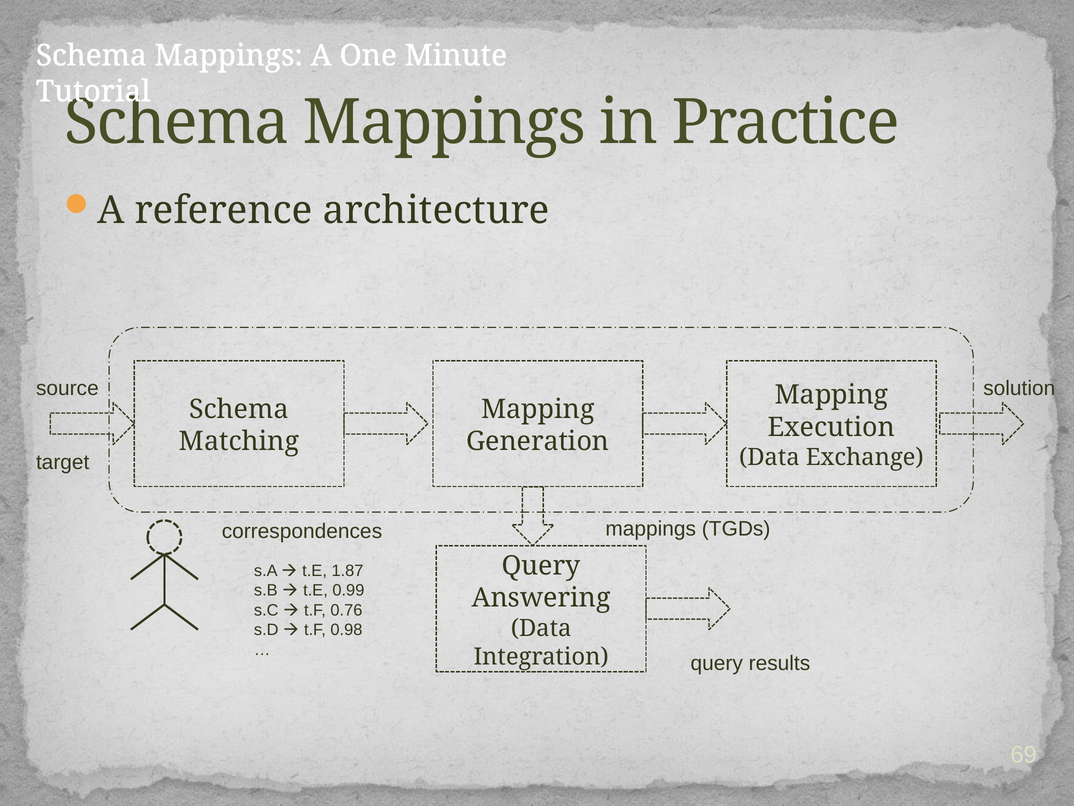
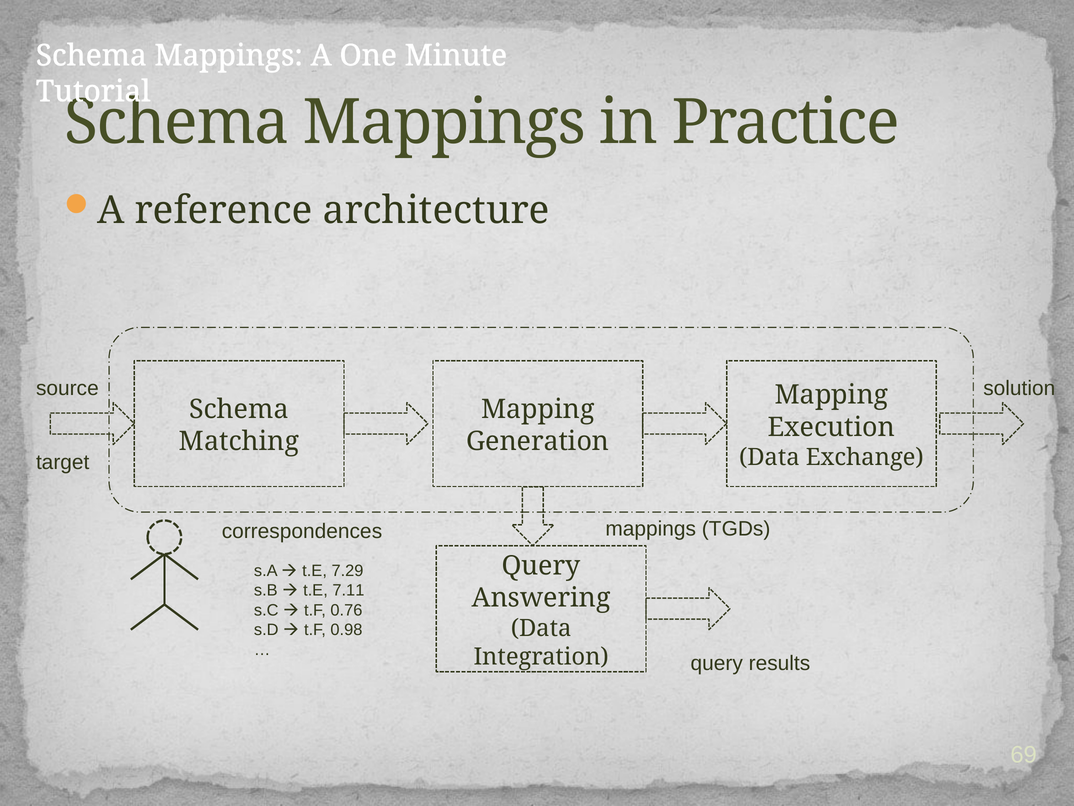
1.87: 1.87 -> 7.29 (347, 570)
0.99: 0.99 -> 7.11 (348, 590)
